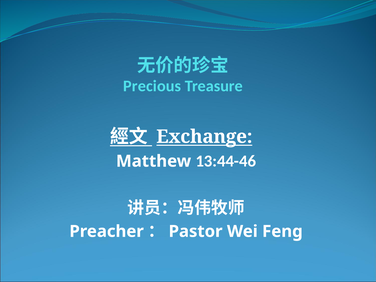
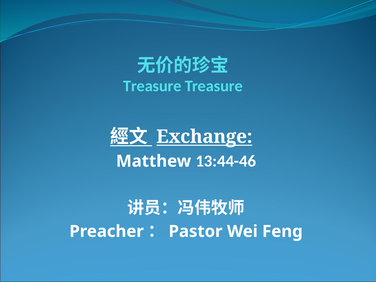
Precious: Precious -> Treasure (152, 86)
